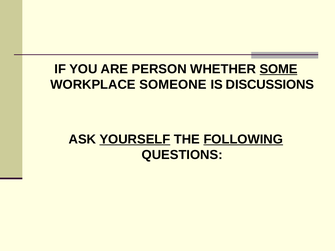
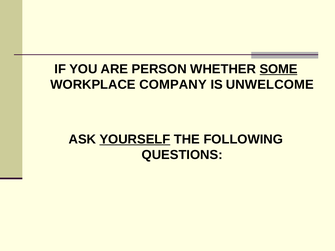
SOMEONE: SOMEONE -> COMPANY (173, 85)
DISCUSSIONS: DISCUSSIONS -> UNWELCOME (270, 85)
FOLLOWING underline: present -> none (243, 139)
